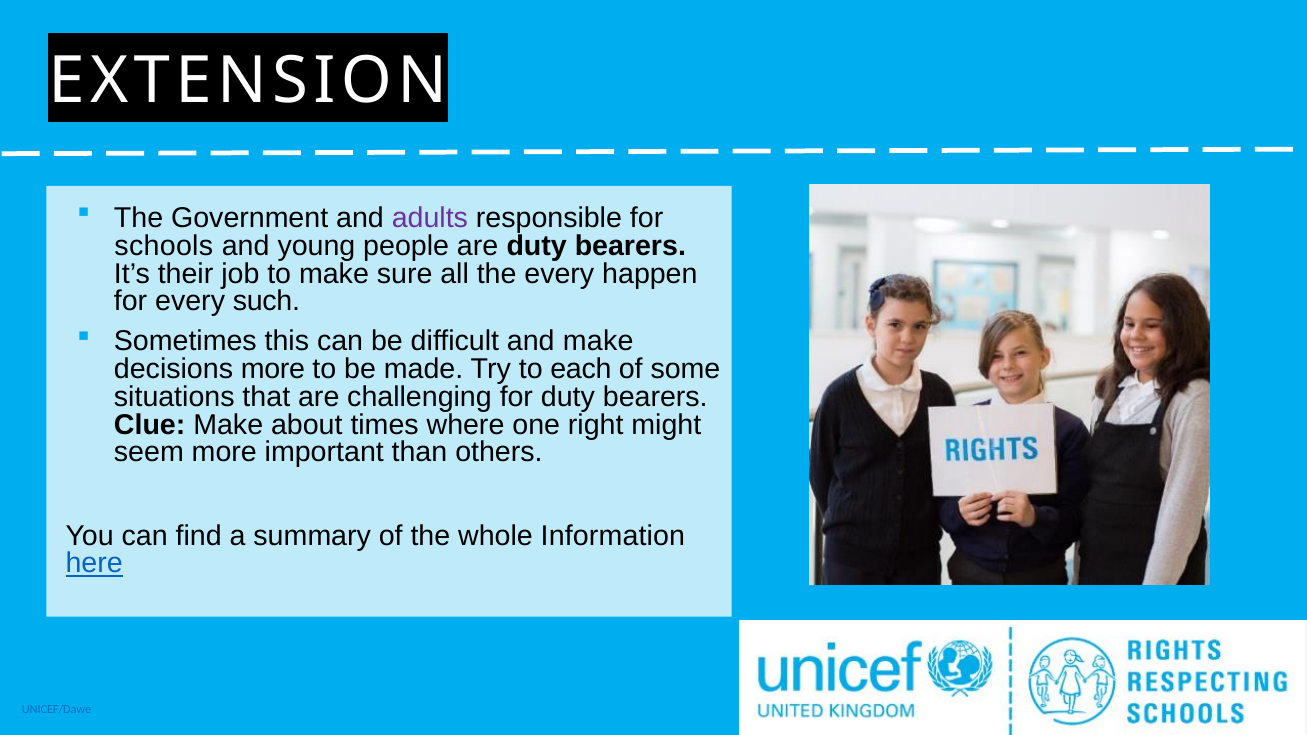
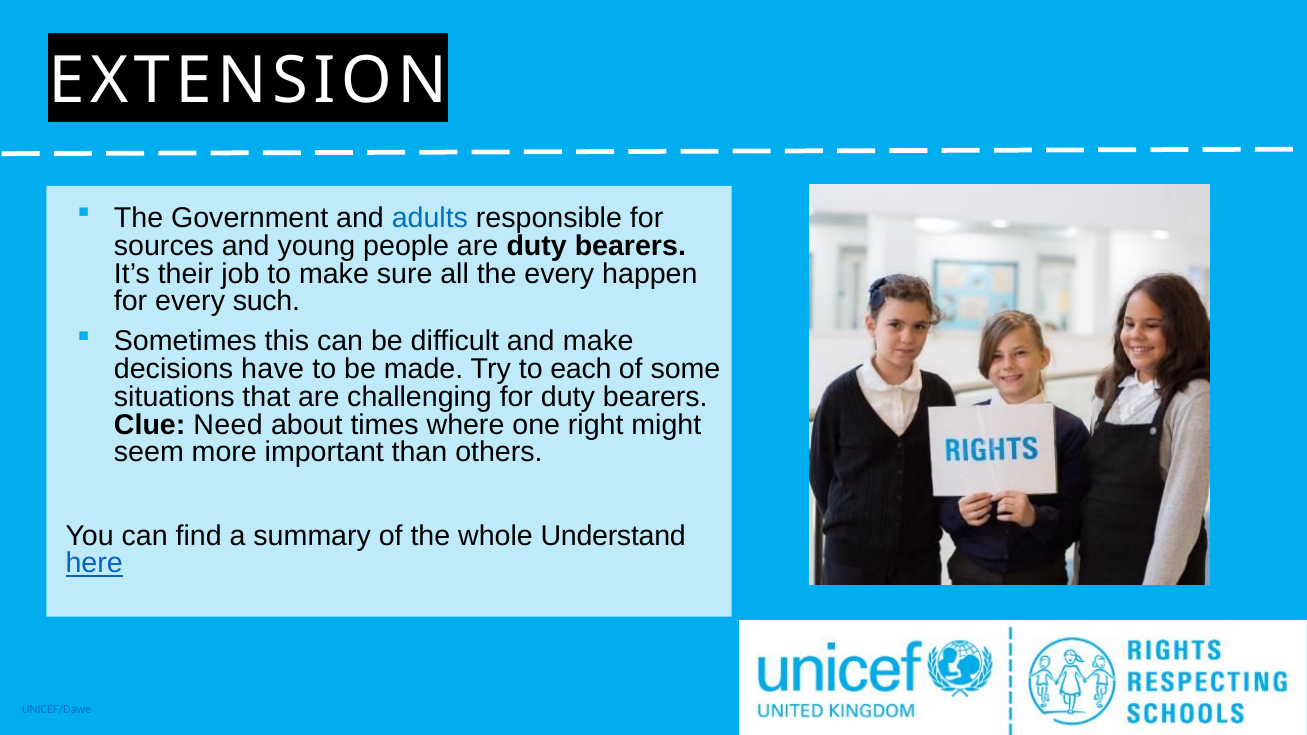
adults colour: purple -> blue (430, 218)
schools: schools -> sources (164, 246)
decisions more: more -> have (273, 369)
Clue Make: Make -> Need (228, 425)
Information: Information -> Understand (613, 536)
